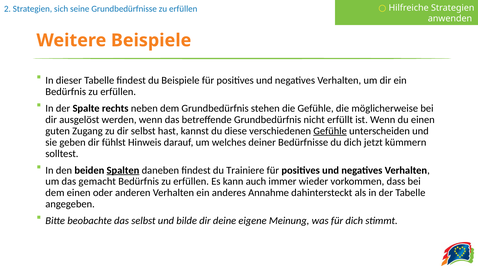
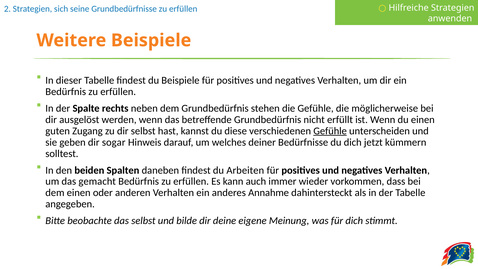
fühlst: fühlst -> sogar (114, 142)
Spalten underline: present -> none (123, 170)
Trainiere: Trainiere -> Arbeiten (245, 170)
